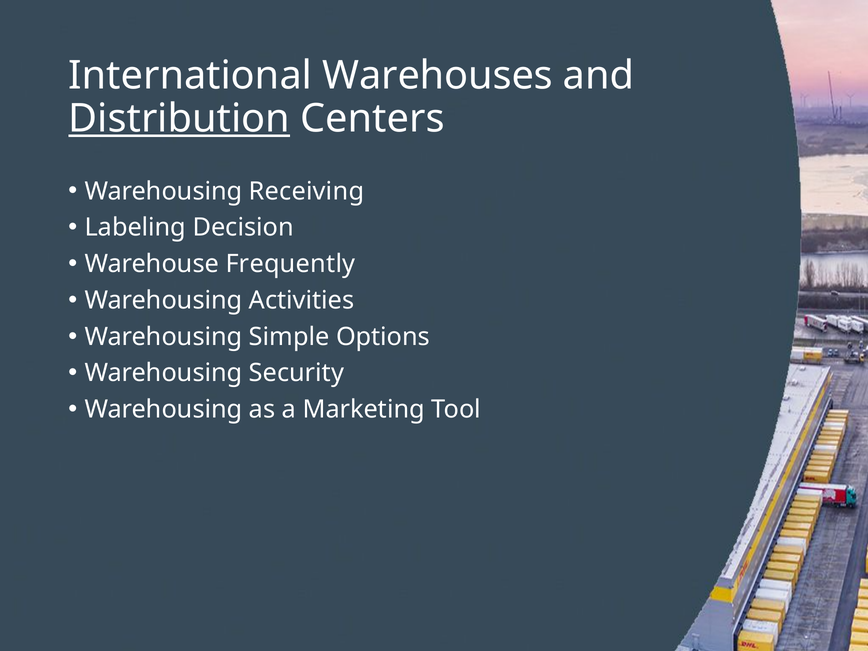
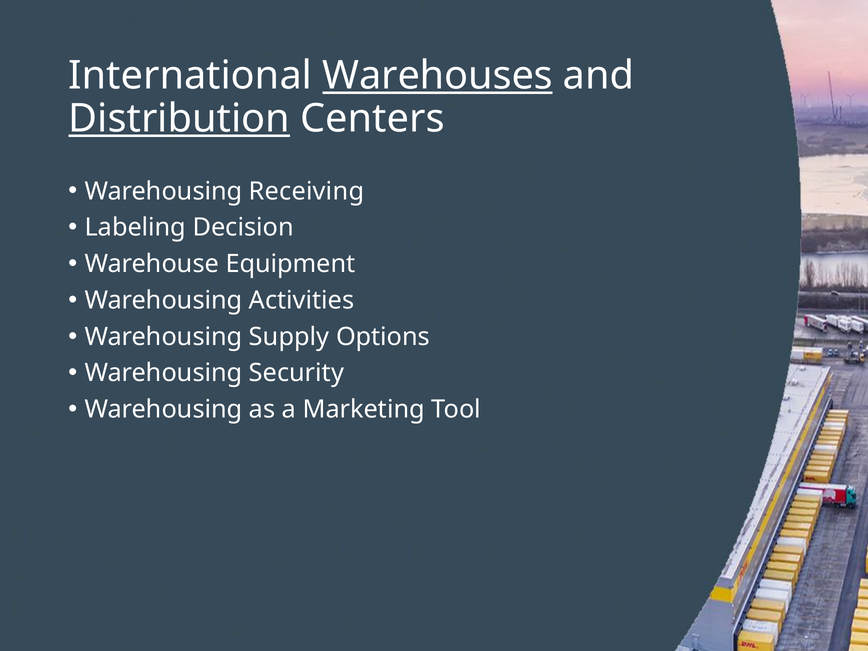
Warehouses underline: none -> present (438, 76)
Frequently: Frequently -> Equipment (291, 264)
Simple: Simple -> Supply (289, 337)
